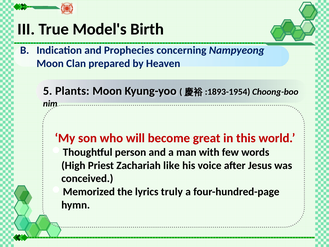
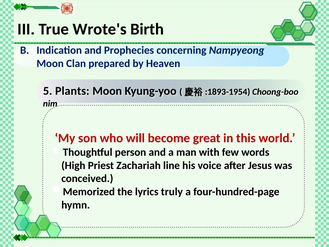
Model's: Model's -> Wrote's (100, 29)
like: like -> line (172, 165)
